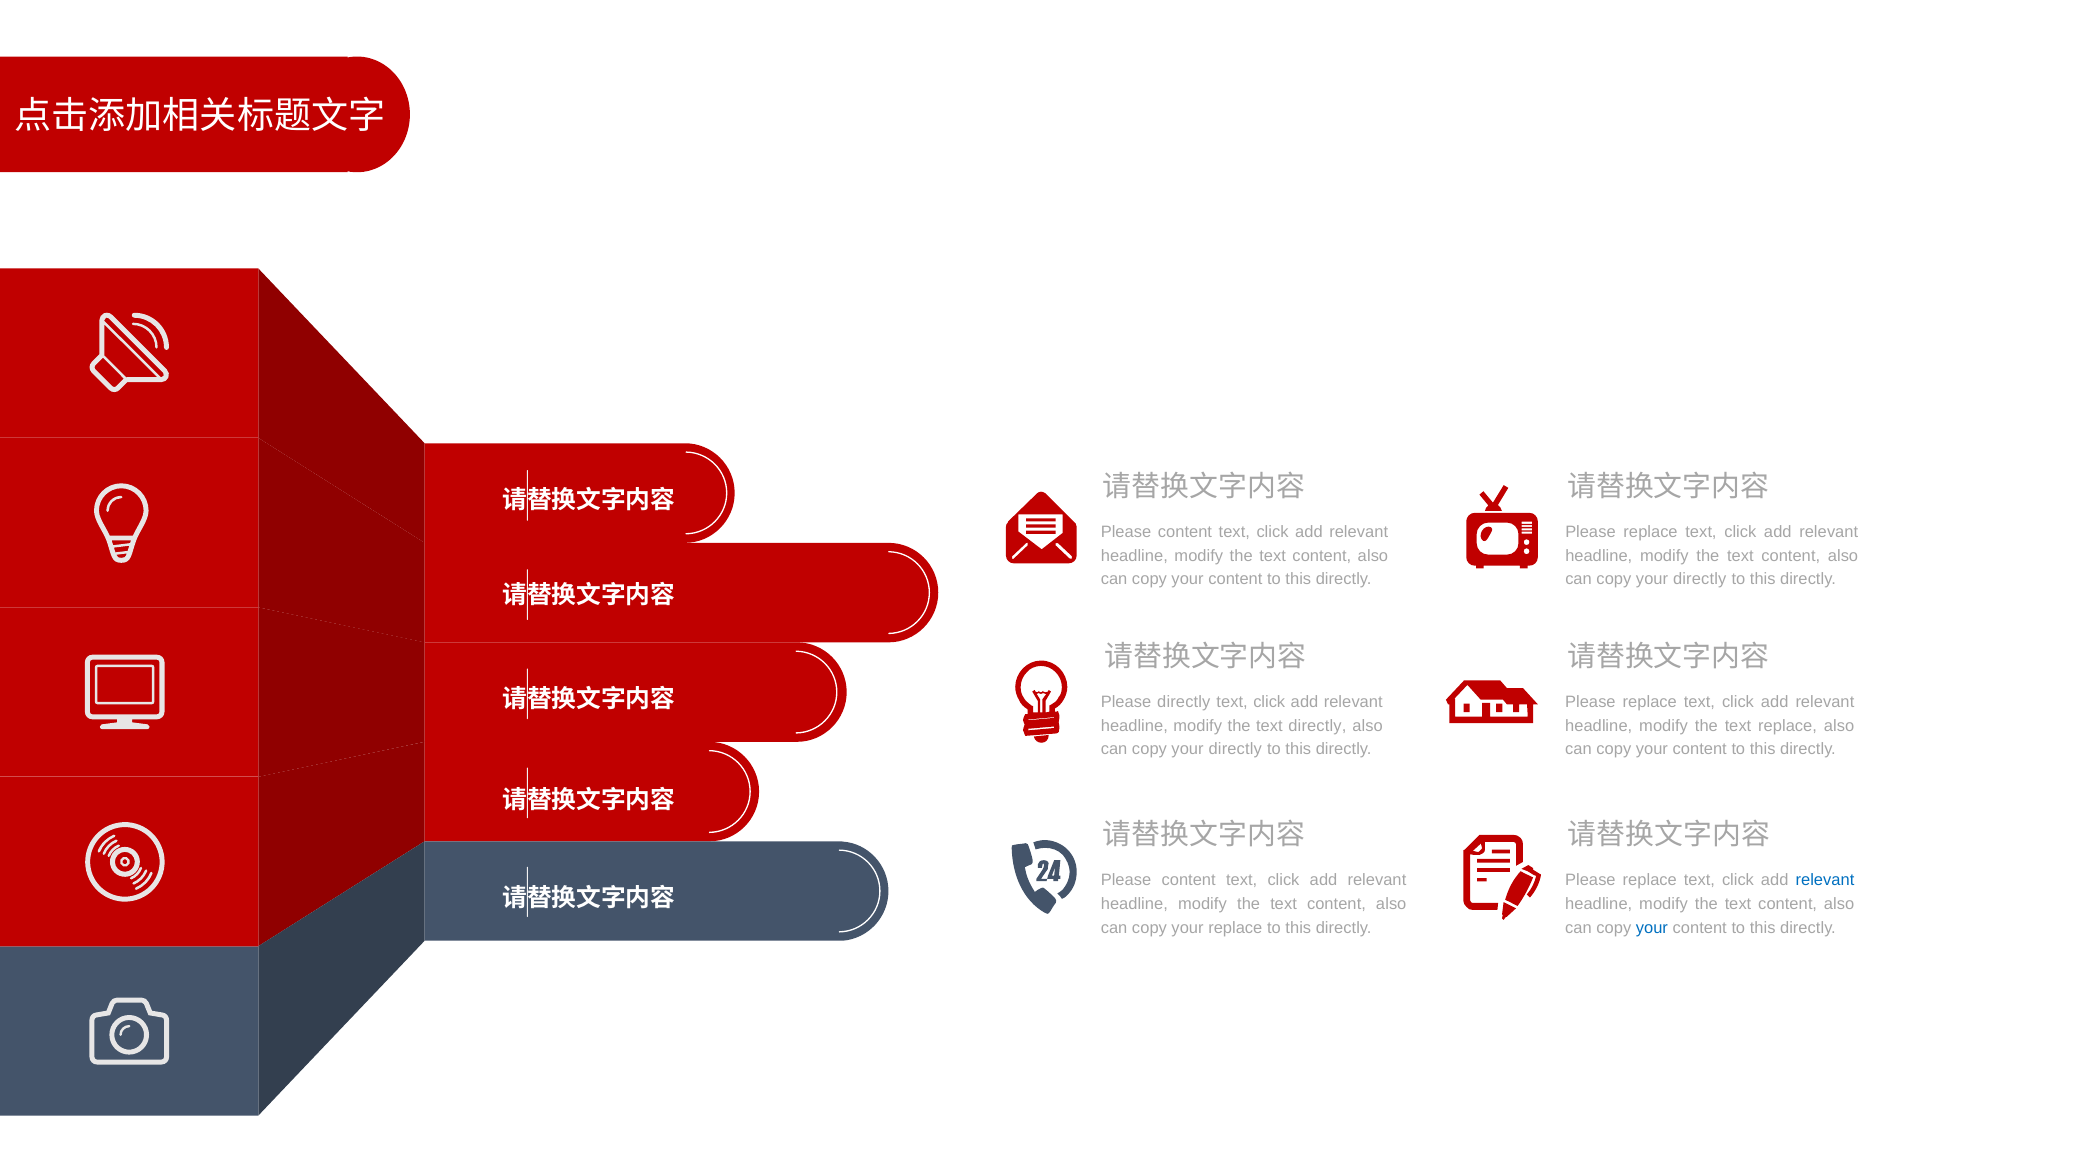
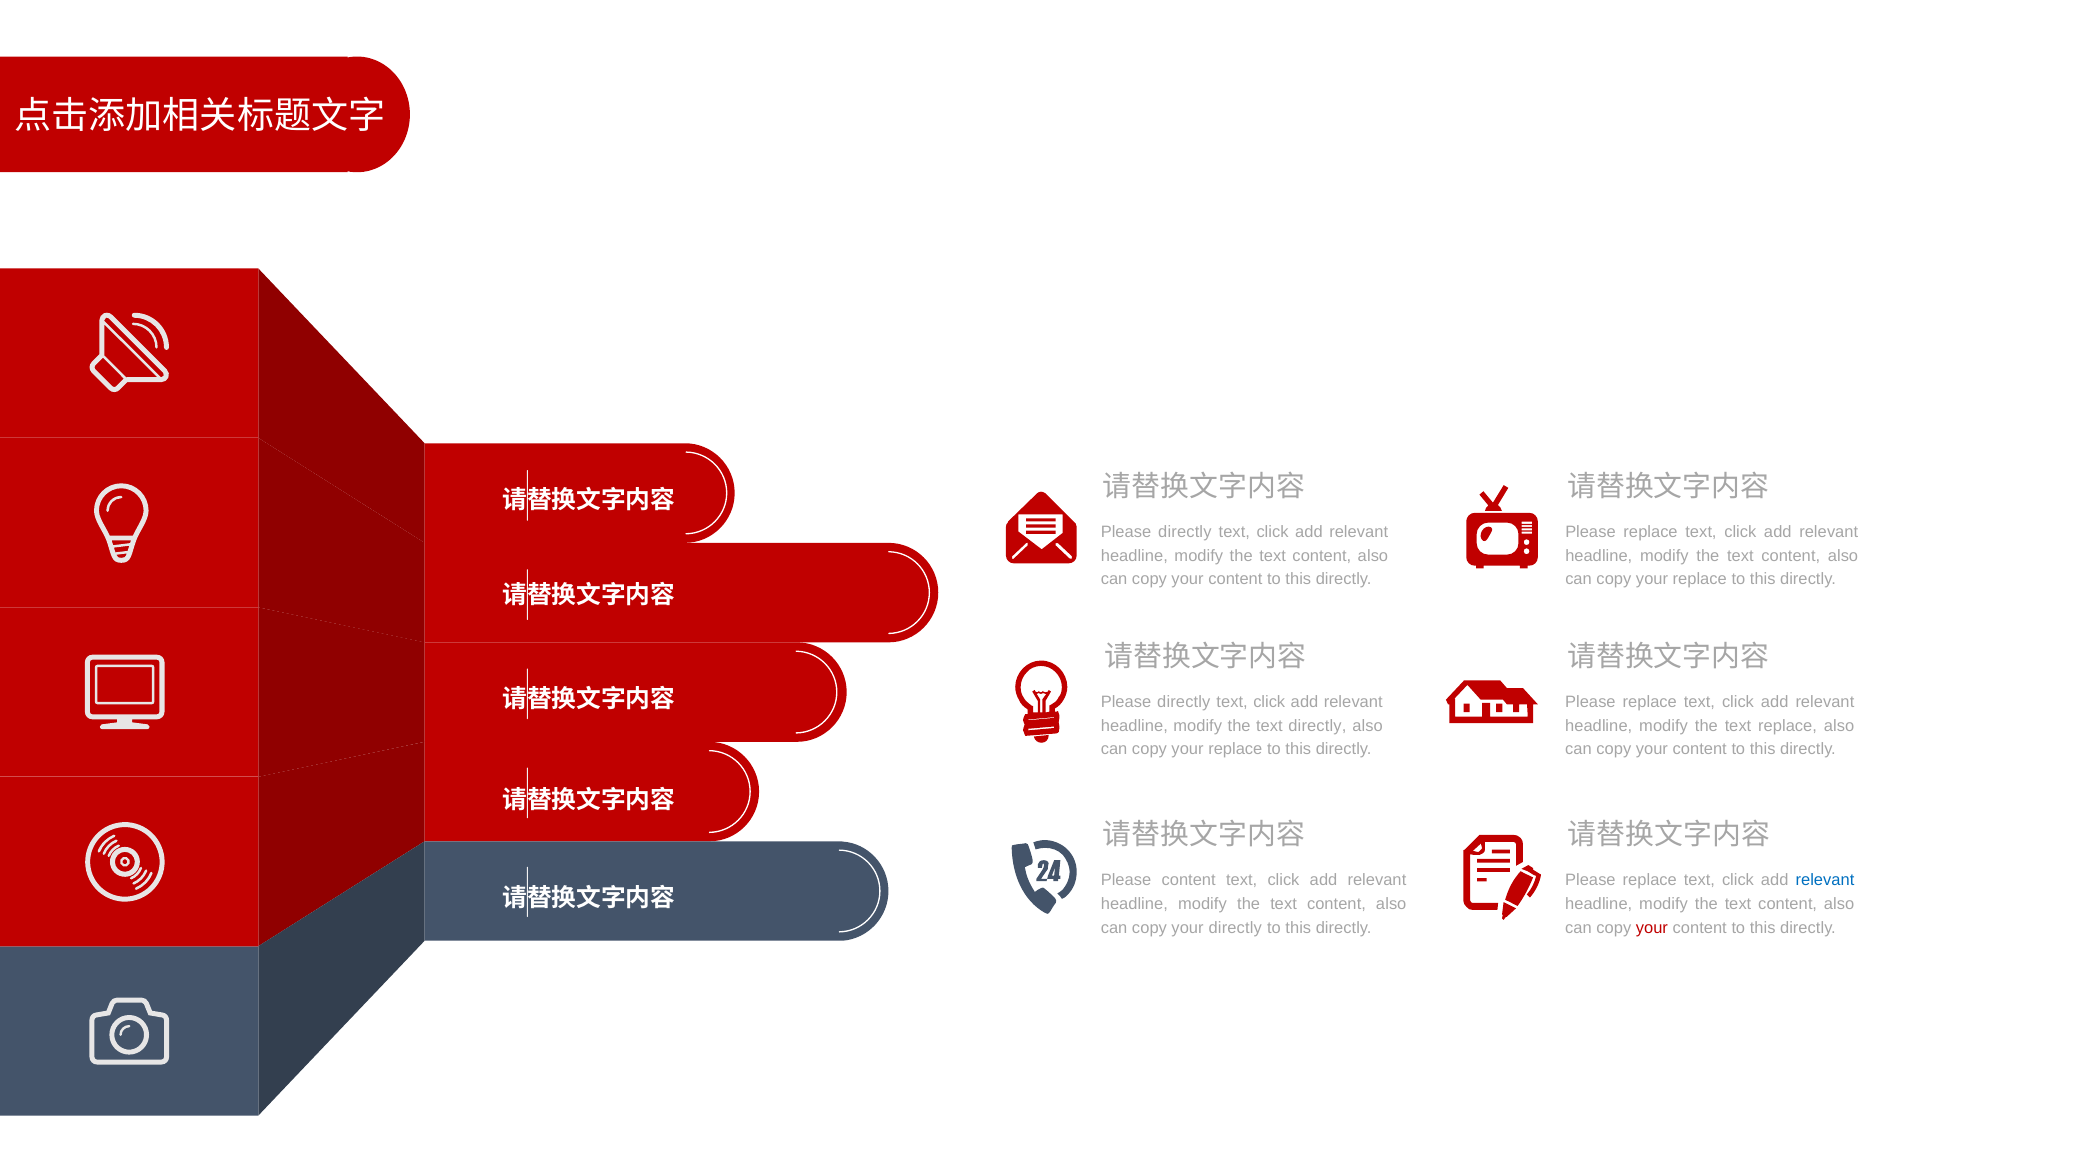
content: content -> directly (1185, 532)
directly: directly -> replace (1700, 580)
directly: directly -> replace (1235, 750)
your replace: replace -> directly (1235, 928)
your colour: blue -> red (1652, 928)
